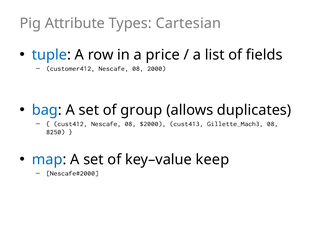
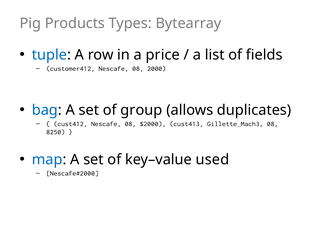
Attribute: Attribute -> Products (75, 23)
Cartesian: Cartesian -> Bytearray (188, 23)
keep: keep -> used (212, 160)
